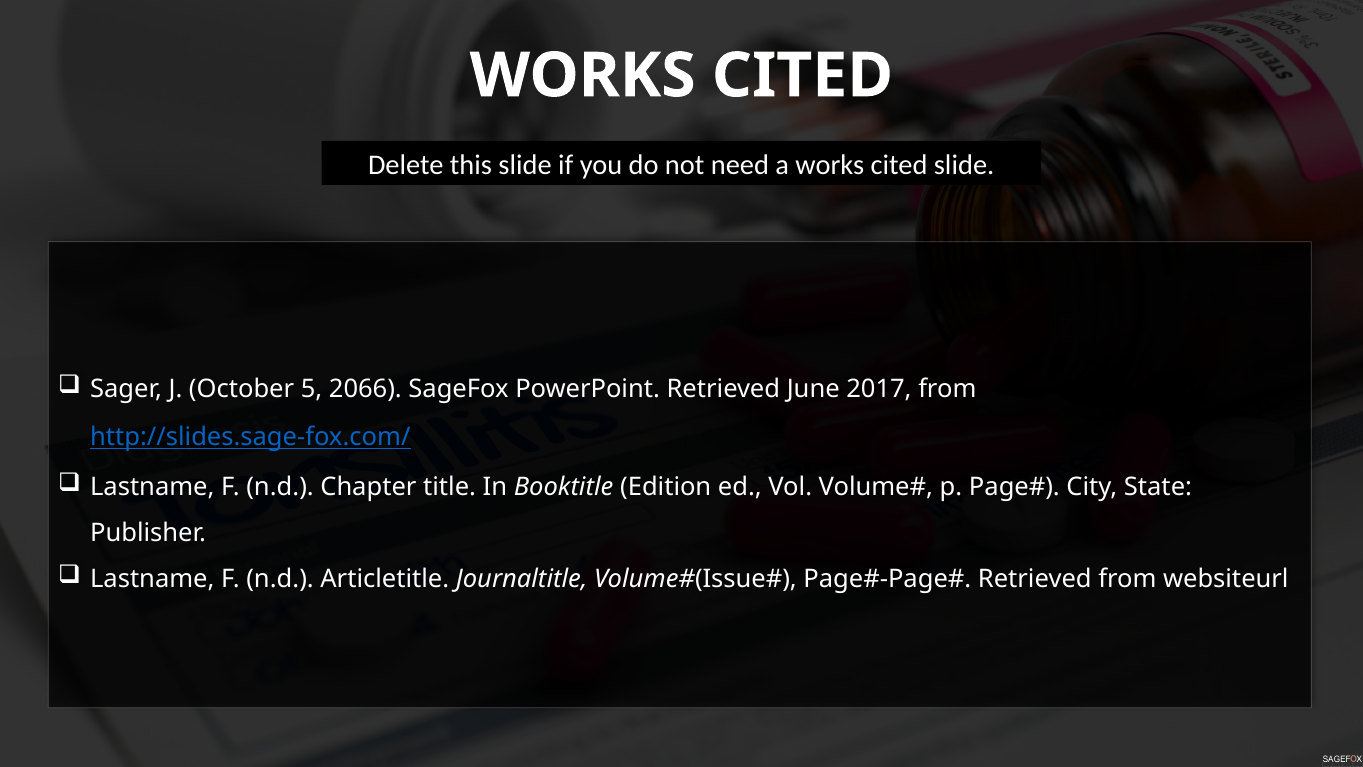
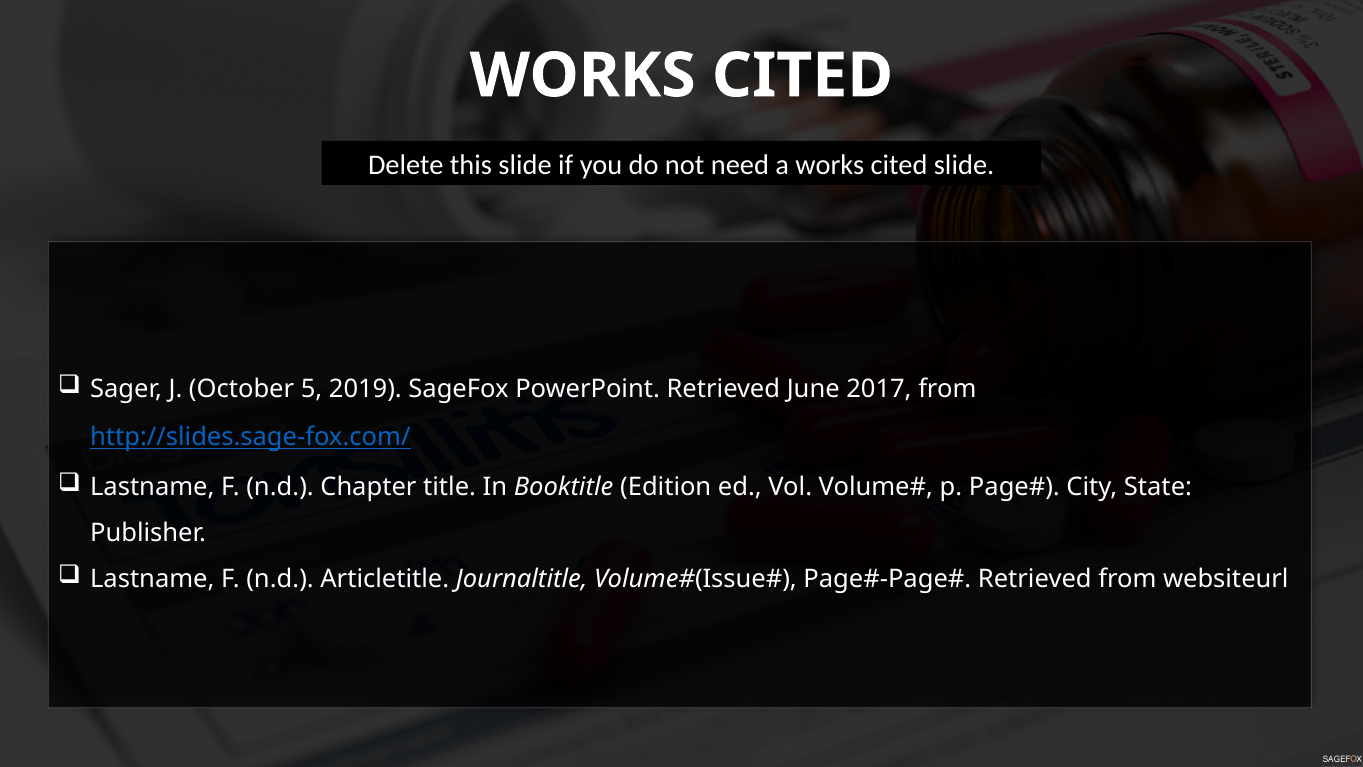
2066: 2066 -> 2019 (365, 389)
